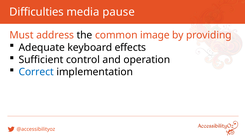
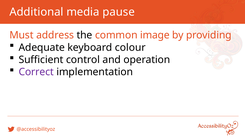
Difficulties: Difficulties -> Additional (36, 12)
effects: effects -> colour (130, 47)
Correct colour: blue -> purple (36, 72)
